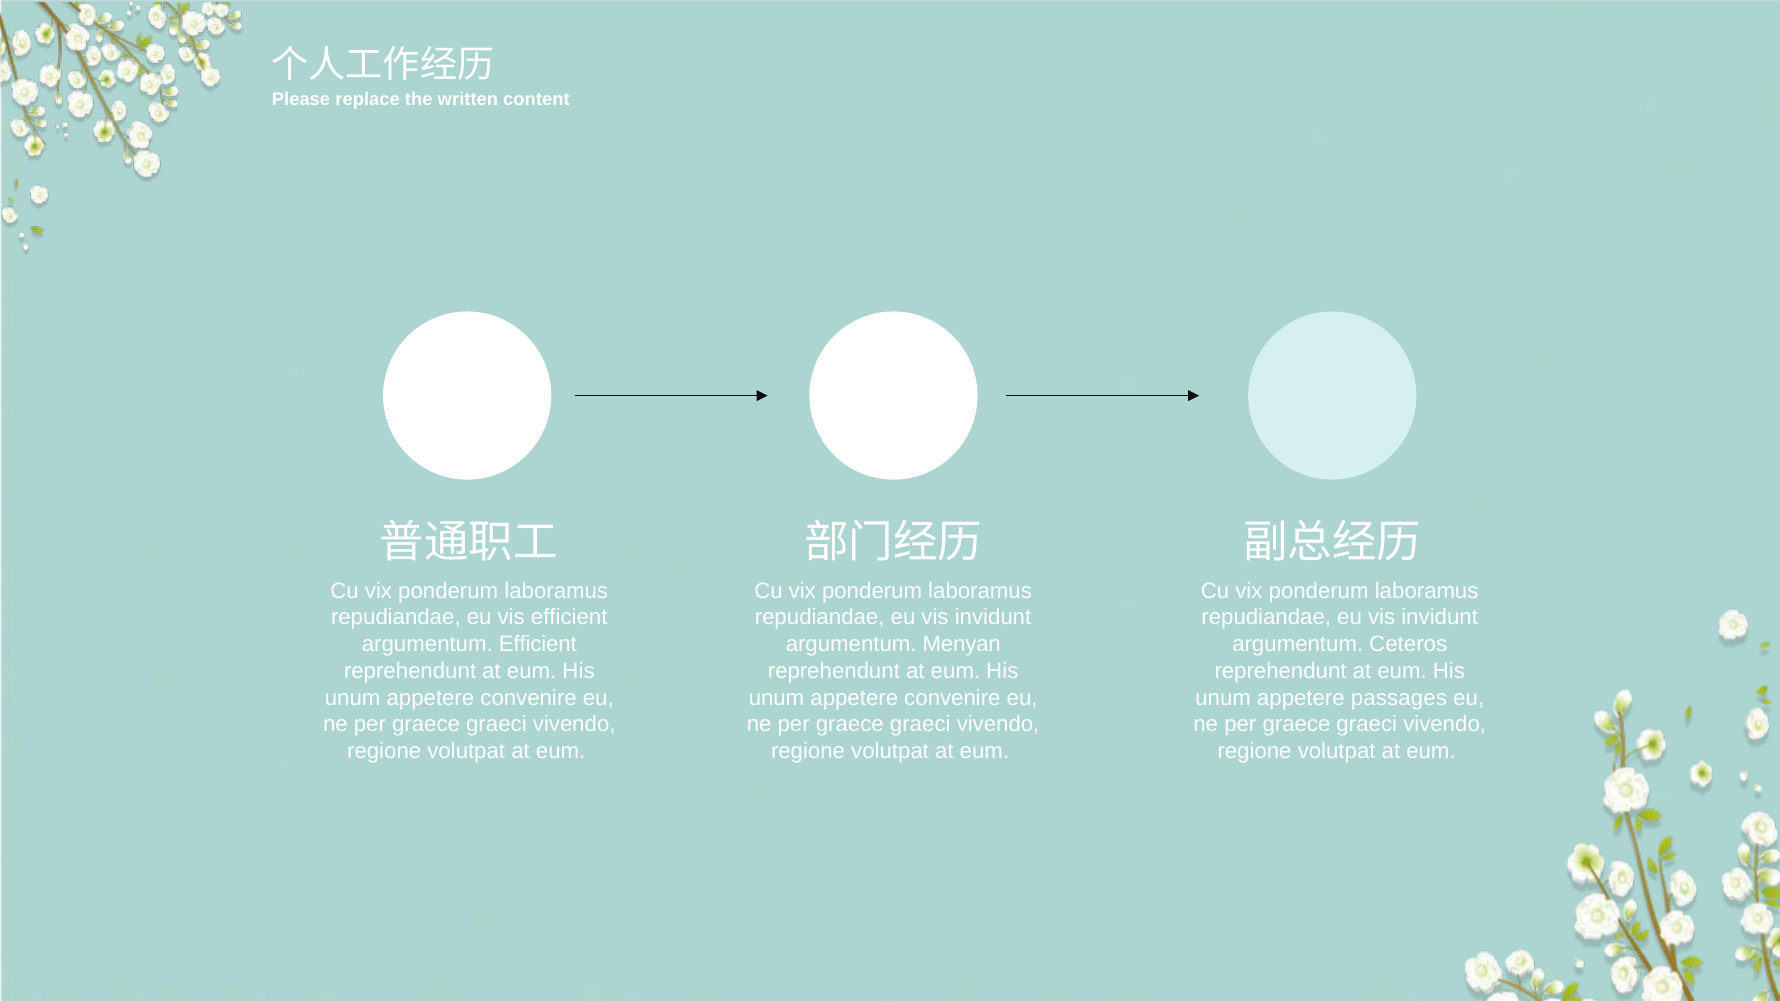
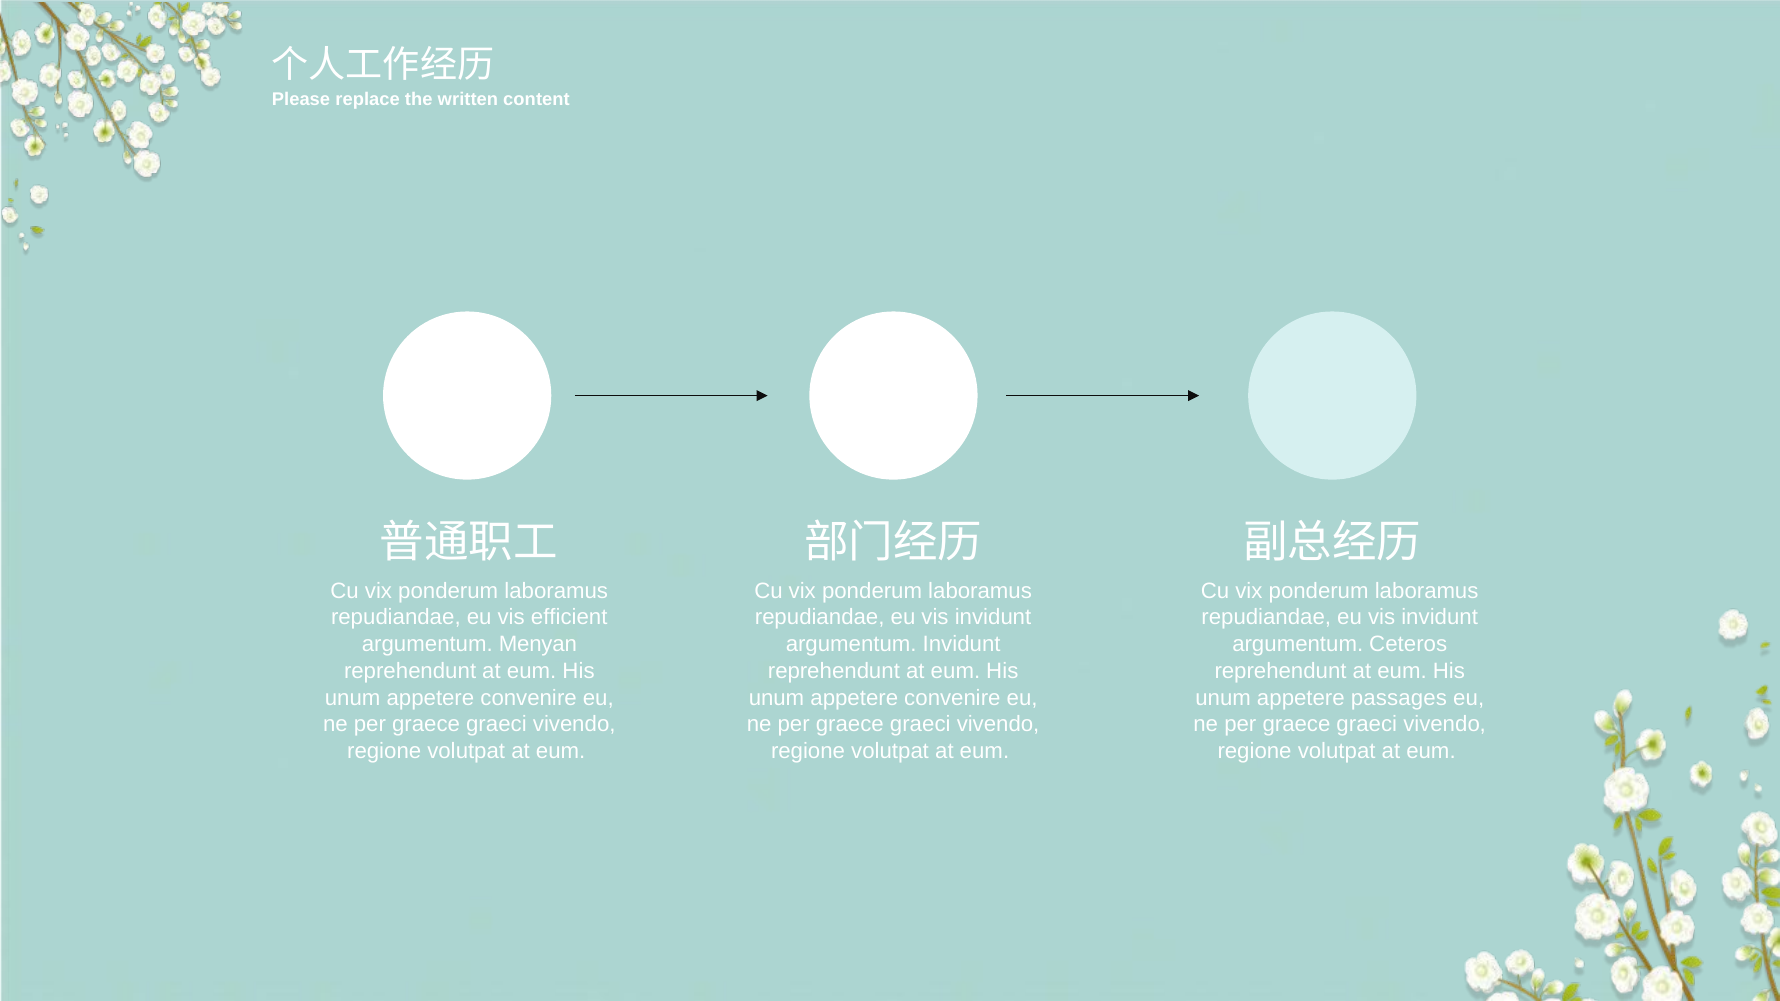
argumentum Efficient: Efficient -> Menyan (538, 644)
argumentum Menyan: Menyan -> Invidunt (962, 644)
